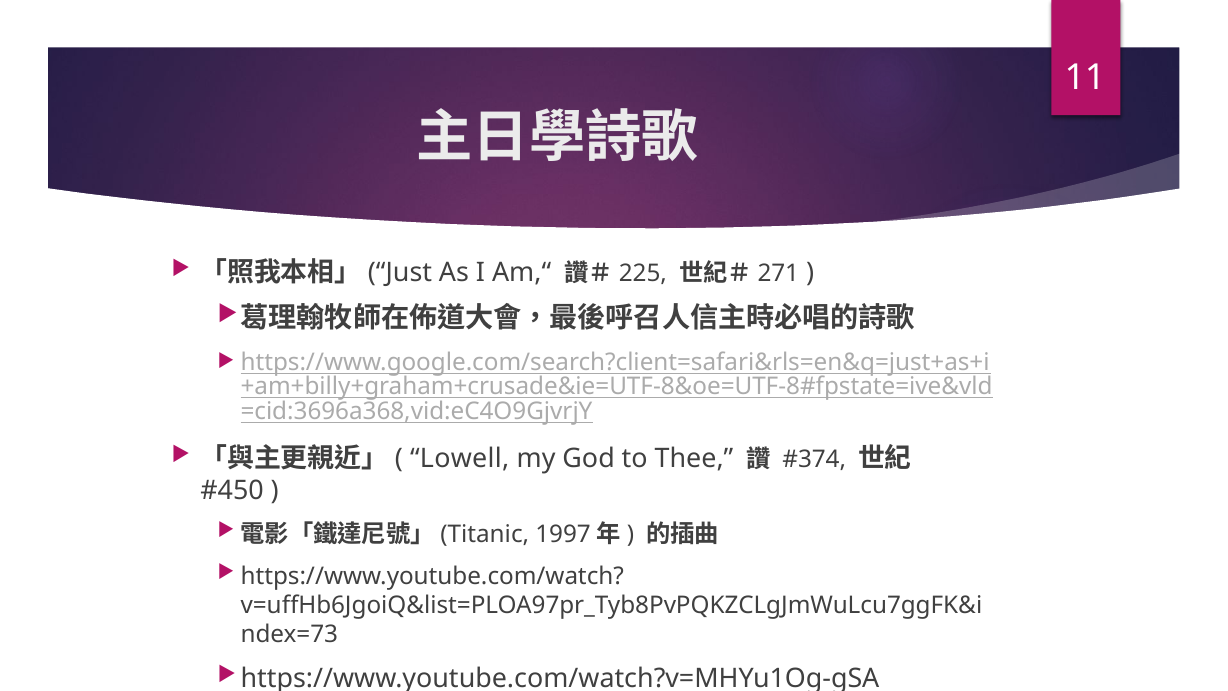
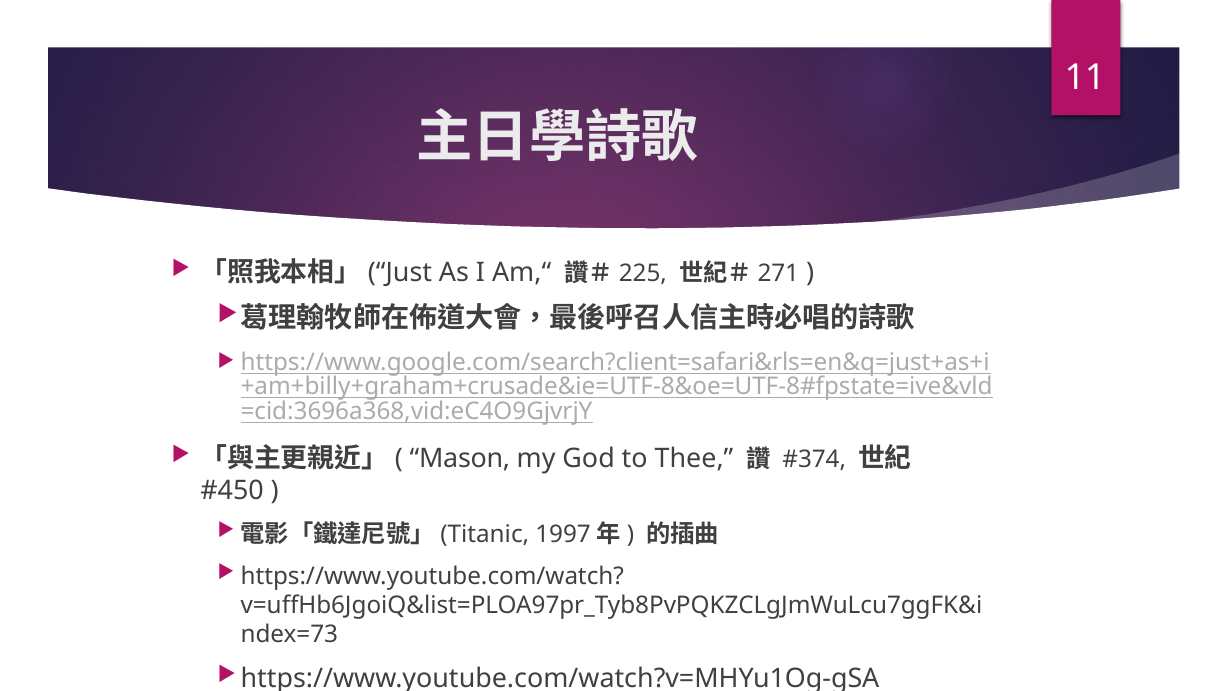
Lowell: Lowell -> Mason (460, 458)
